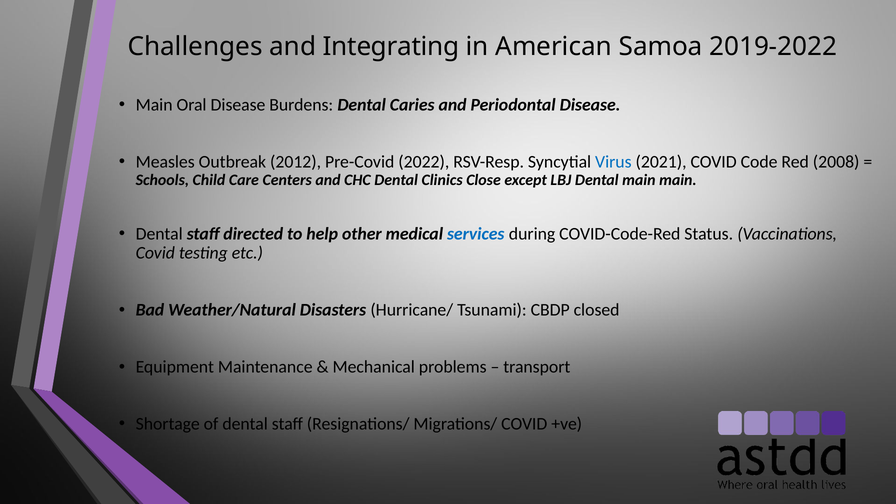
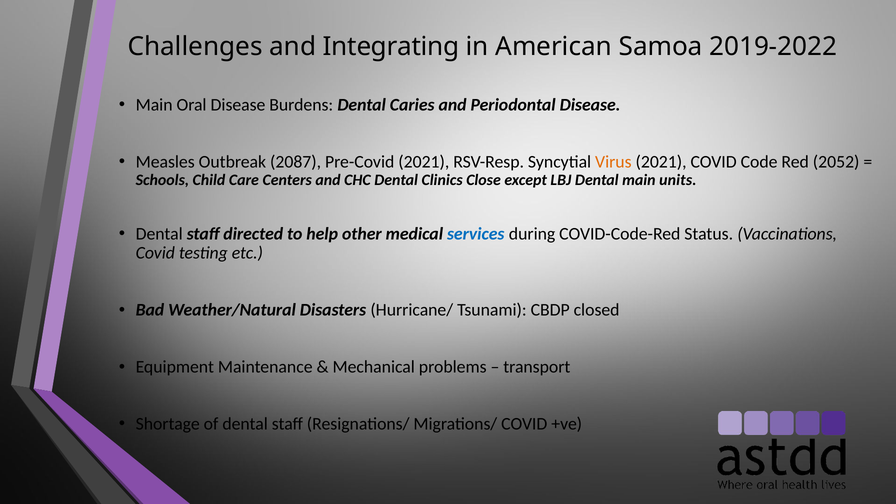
2012: 2012 -> 2087 (296, 162)
Pre-Covid 2022: 2022 -> 2021 (424, 162)
Virus colour: blue -> orange (613, 162)
2008: 2008 -> 2052 (836, 162)
main main: main -> units (678, 180)
